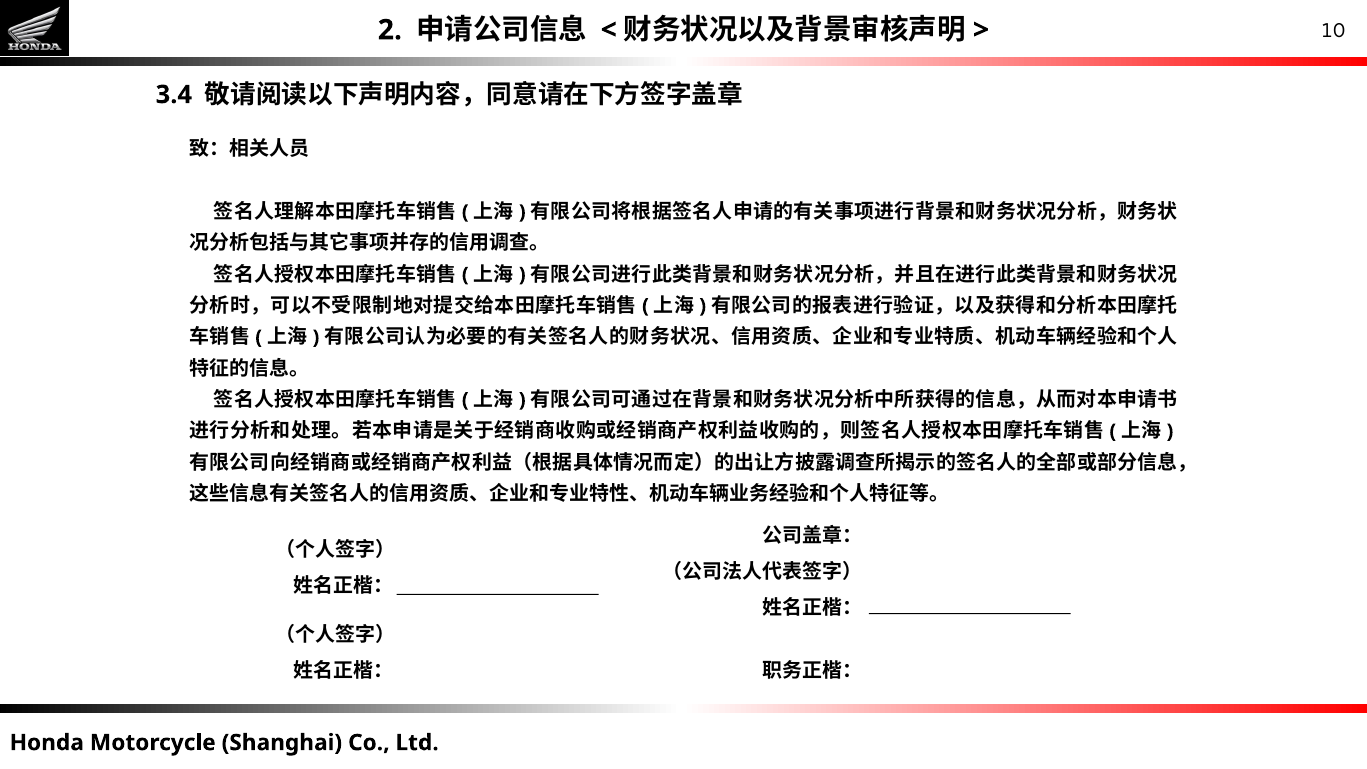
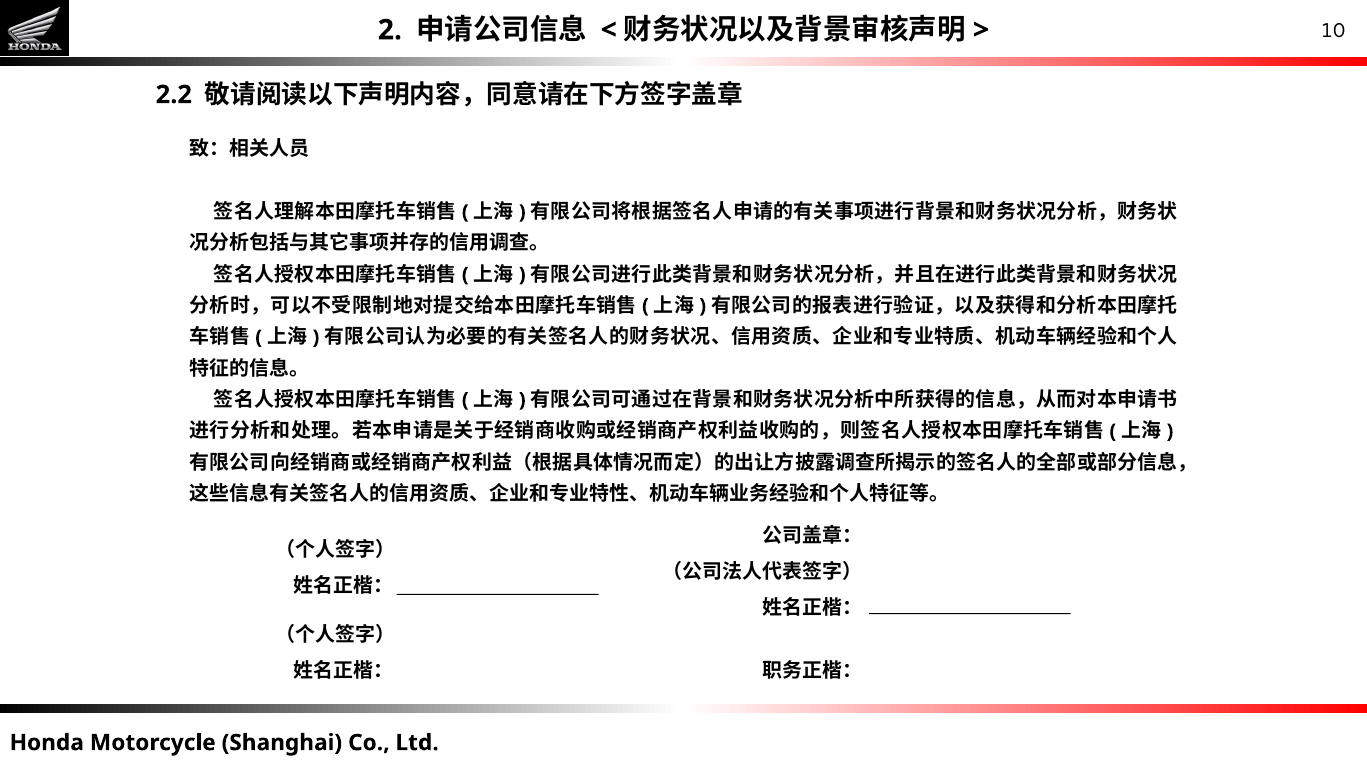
3.4: 3.4 -> 2.2 (174, 95)
